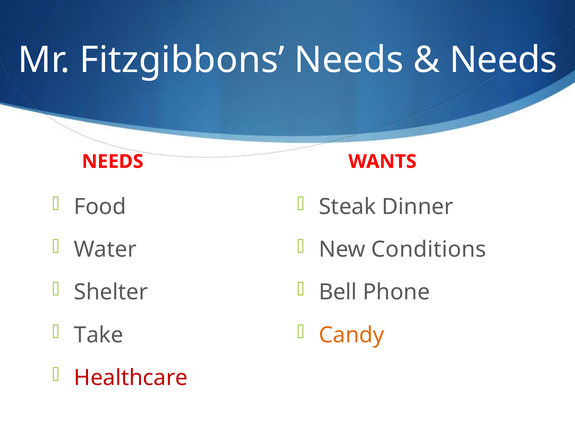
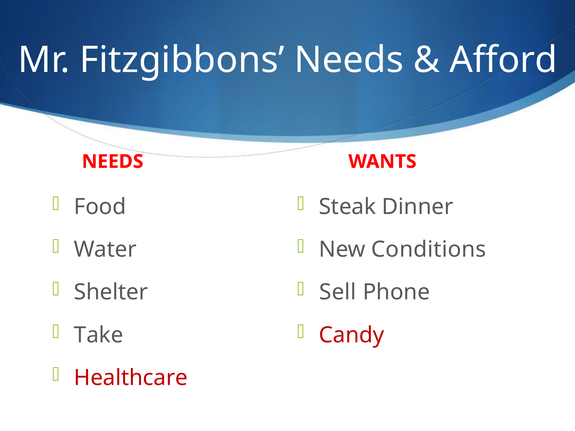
Needs: Needs -> Afford (503, 60)
Bell: Bell -> Sell (338, 292)
Candy colour: orange -> red (352, 335)
